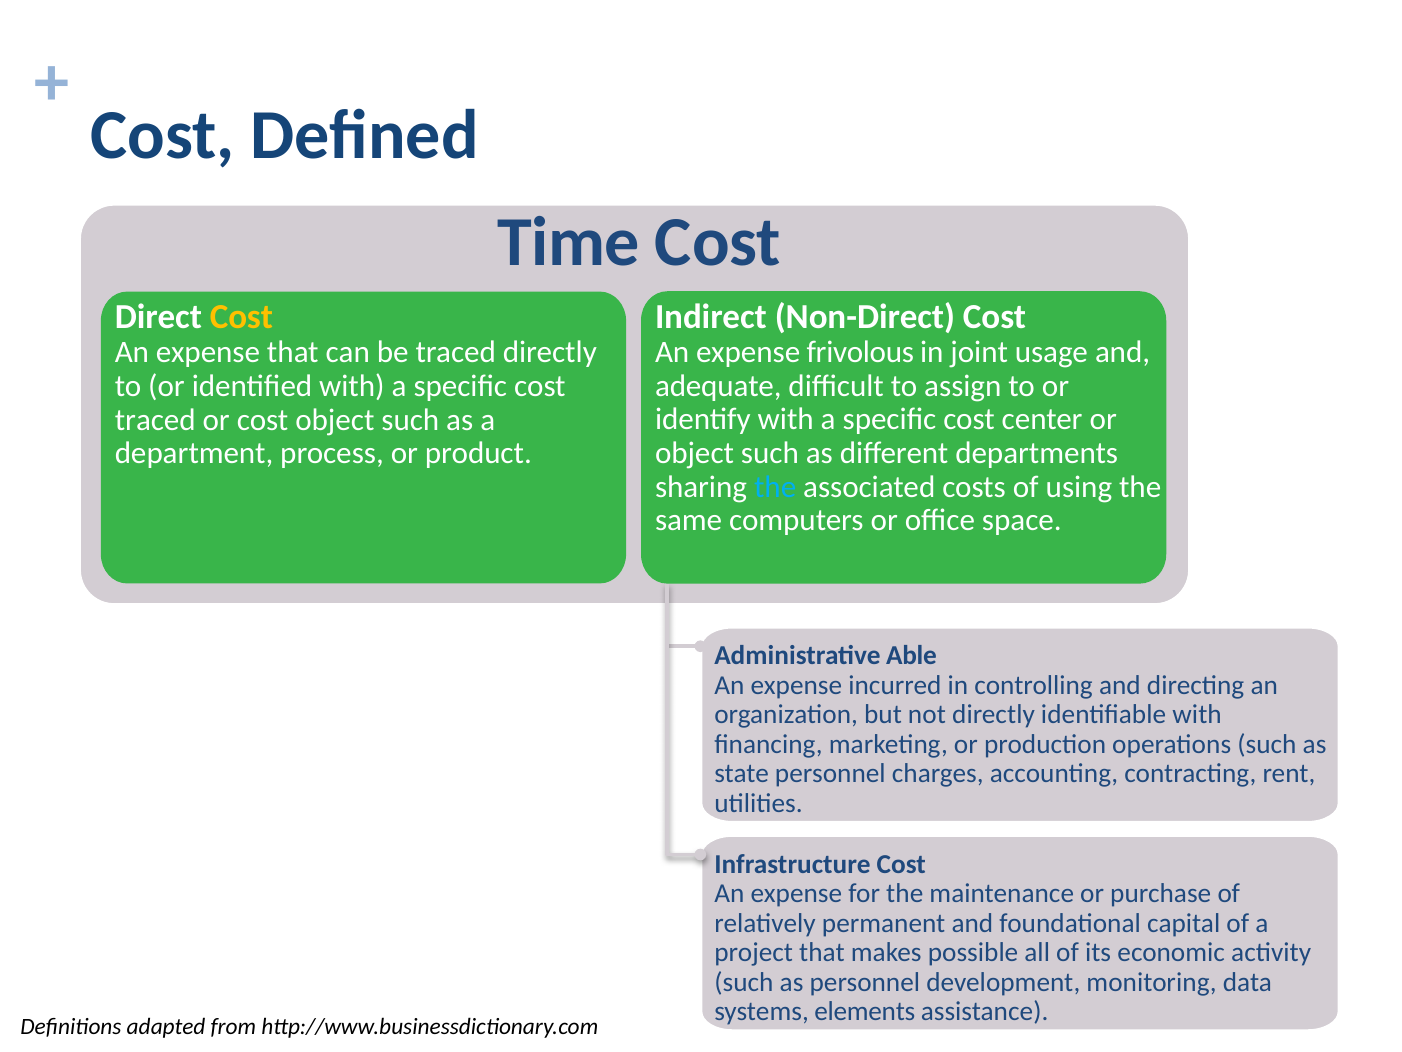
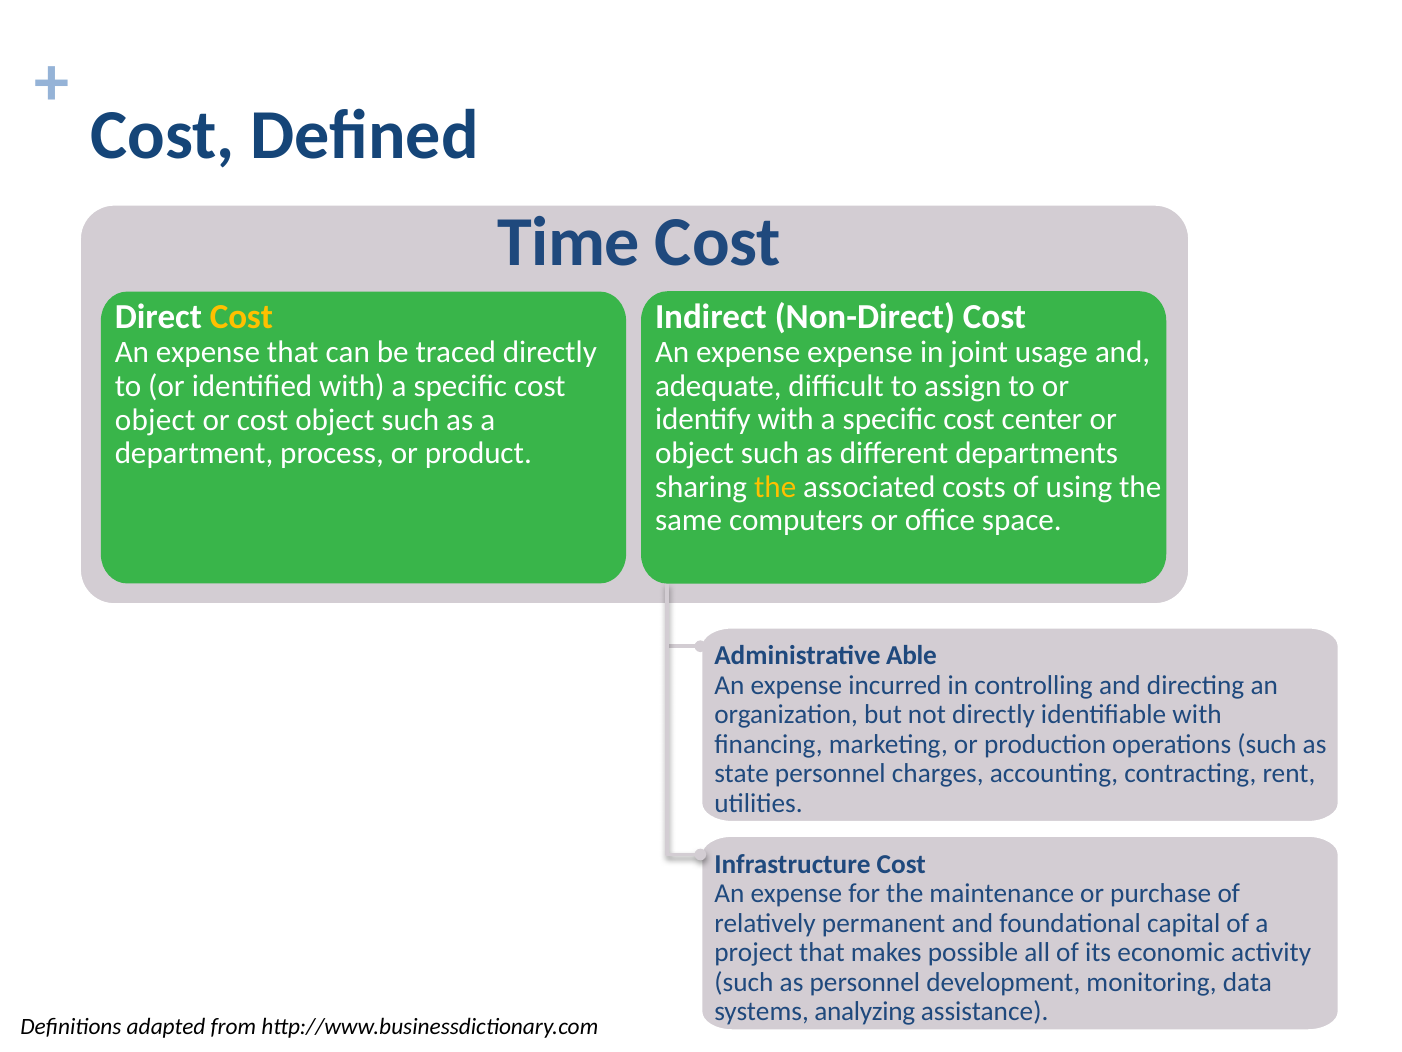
expense frivolous: frivolous -> expense (860, 352)
traced: traced -> object (155, 420)
the colour: light blue -> yellow (775, 487)
elements: elements -> analyzing (865, 1011)
